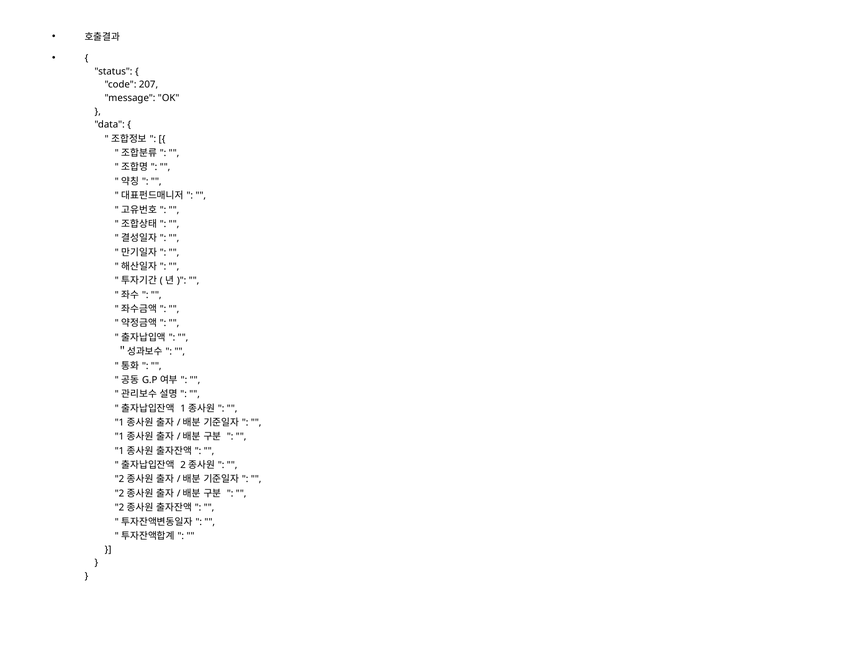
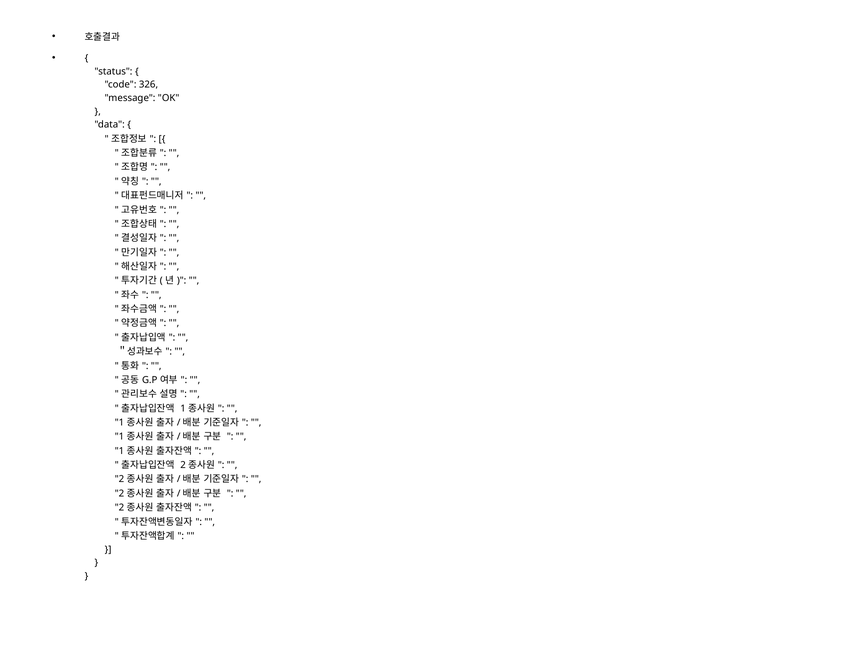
207: 207 -> 326 (149, 85)
